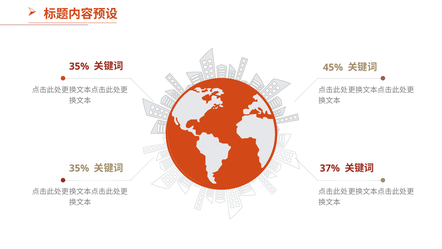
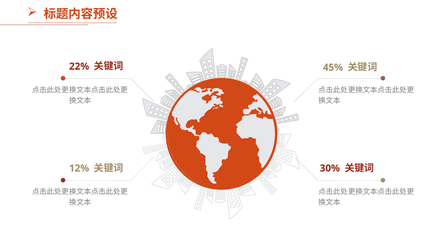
35%: 35% -> 22% (79, 66)
35%: 35% -> 12% (79, 168)
37%: 37% -> 30% (330, 168)
